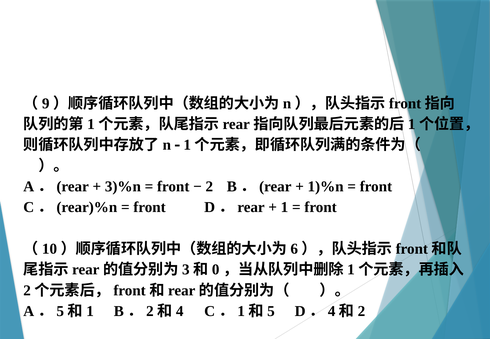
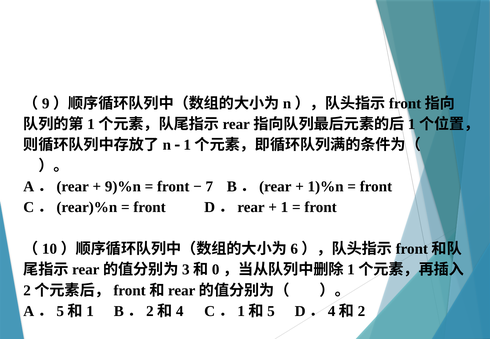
3)%n: 3)%n -> 9)%n (123, 187)
2: 2 -> 7 (209, 187)
